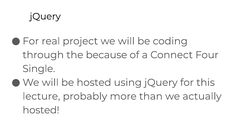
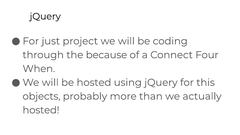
real: real -> just (51, 41)
Single: Single -> When (39, 69)
lecture: lecture -> objects (41, 96)
